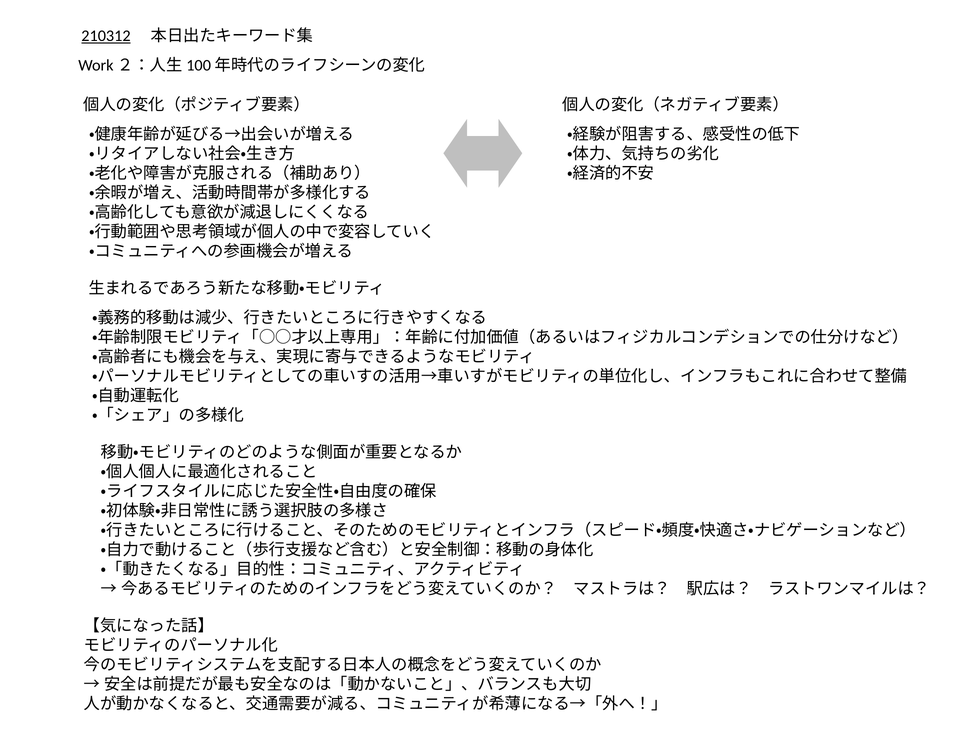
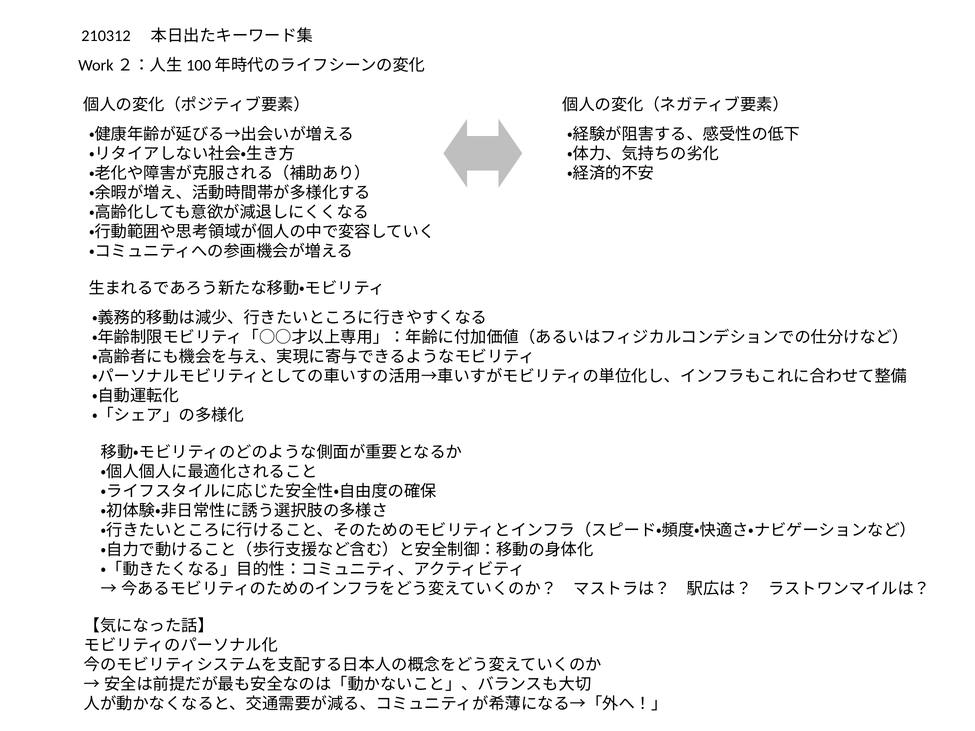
210312 underline: present -> none (106, 36)
